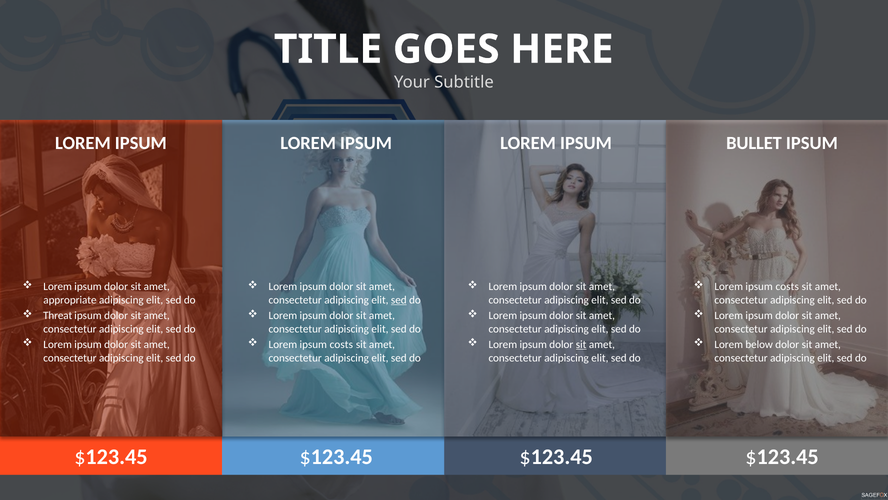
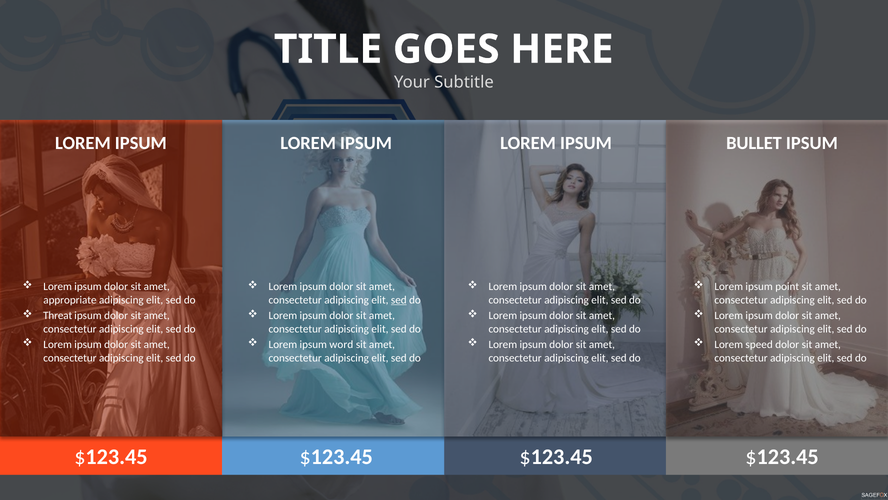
costs: costs -> point (787, 286)
costs: costs -> word (341, 344)
sit underline: present -> none (581, 344)
below: below -> speed (759, 344)
